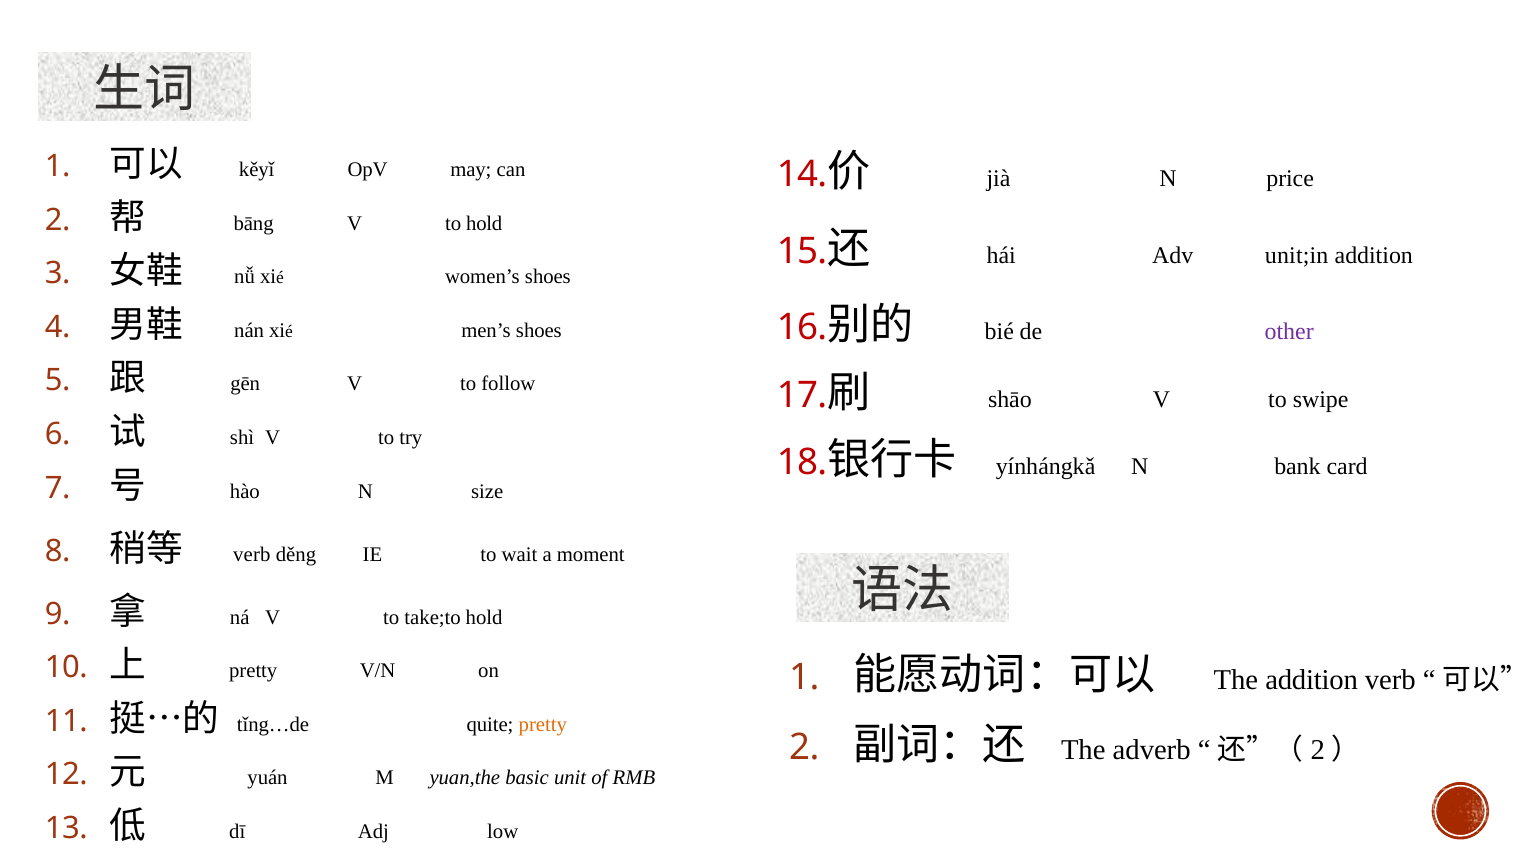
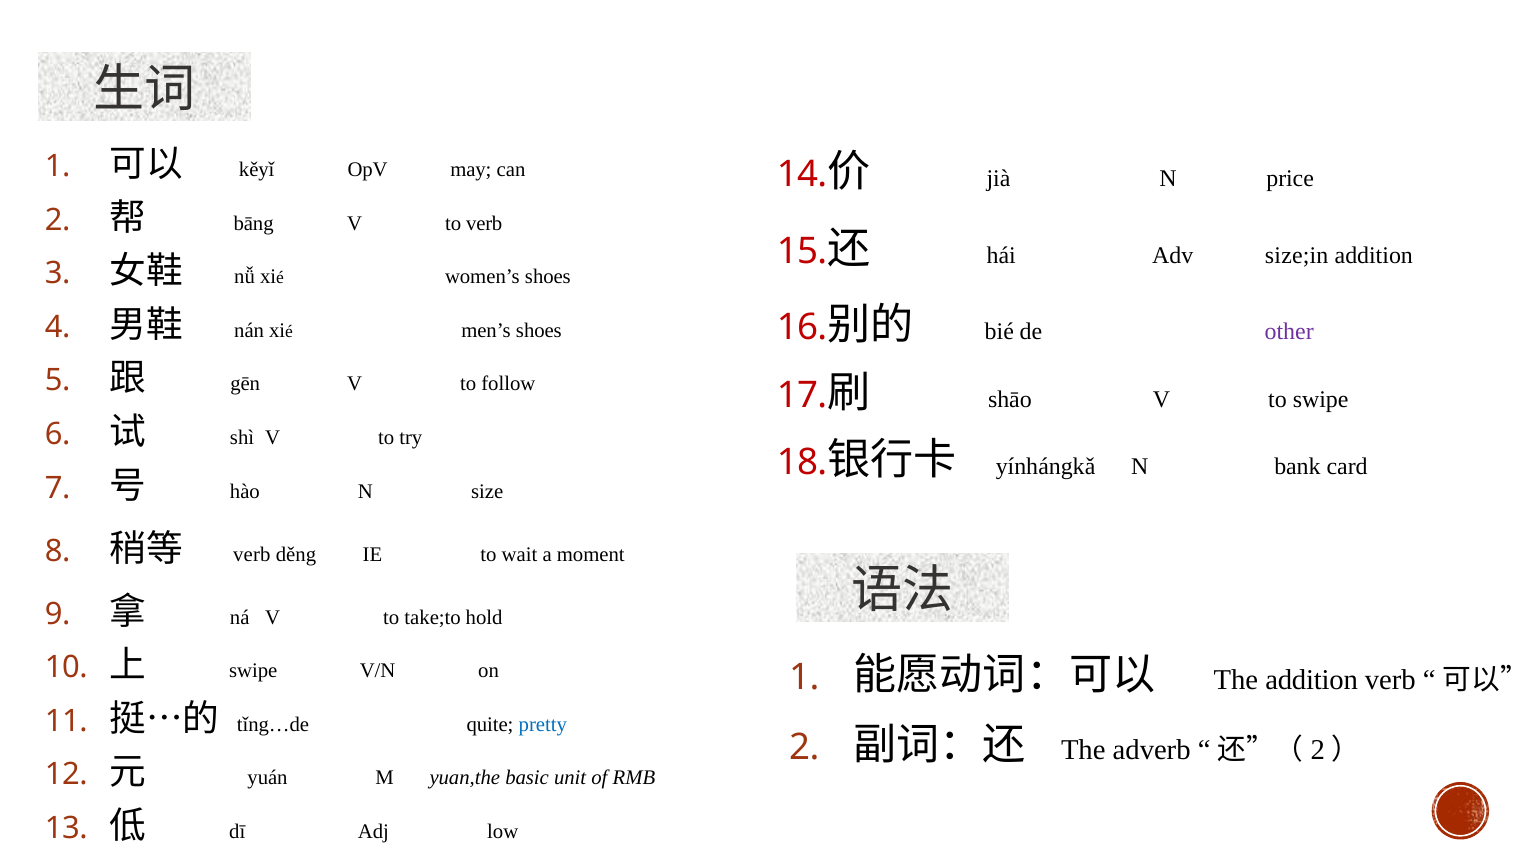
to hold: hold -> verb (484, 224)
unit;in: unit;in -> size;in (1297, 255)
pretty: pretty -> swipe (253, 671)
pretty colour: orange -> blue (543, 725)
